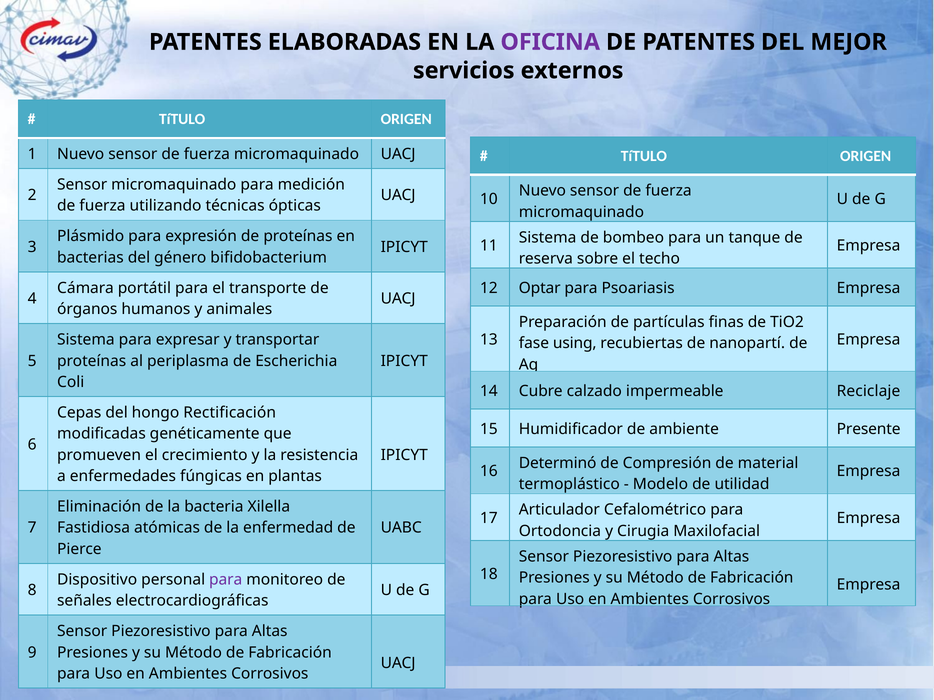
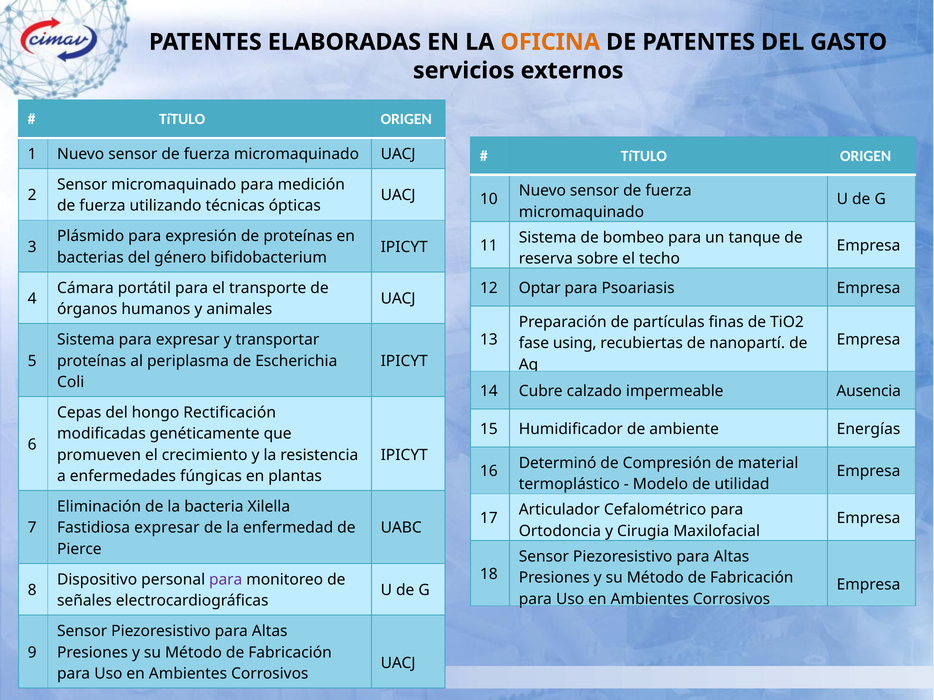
OFICINA colour: purple -> orange (550, 42)
MEJOR: MEJOR -> GASTO (849, 42)
Reciclaje: Reciclaje -> Ausencia (869, 391)
Presente: Presente -> Energías (869, 429)
Fastidiosa atómicas: atómicas -> expresar (167, 528)
